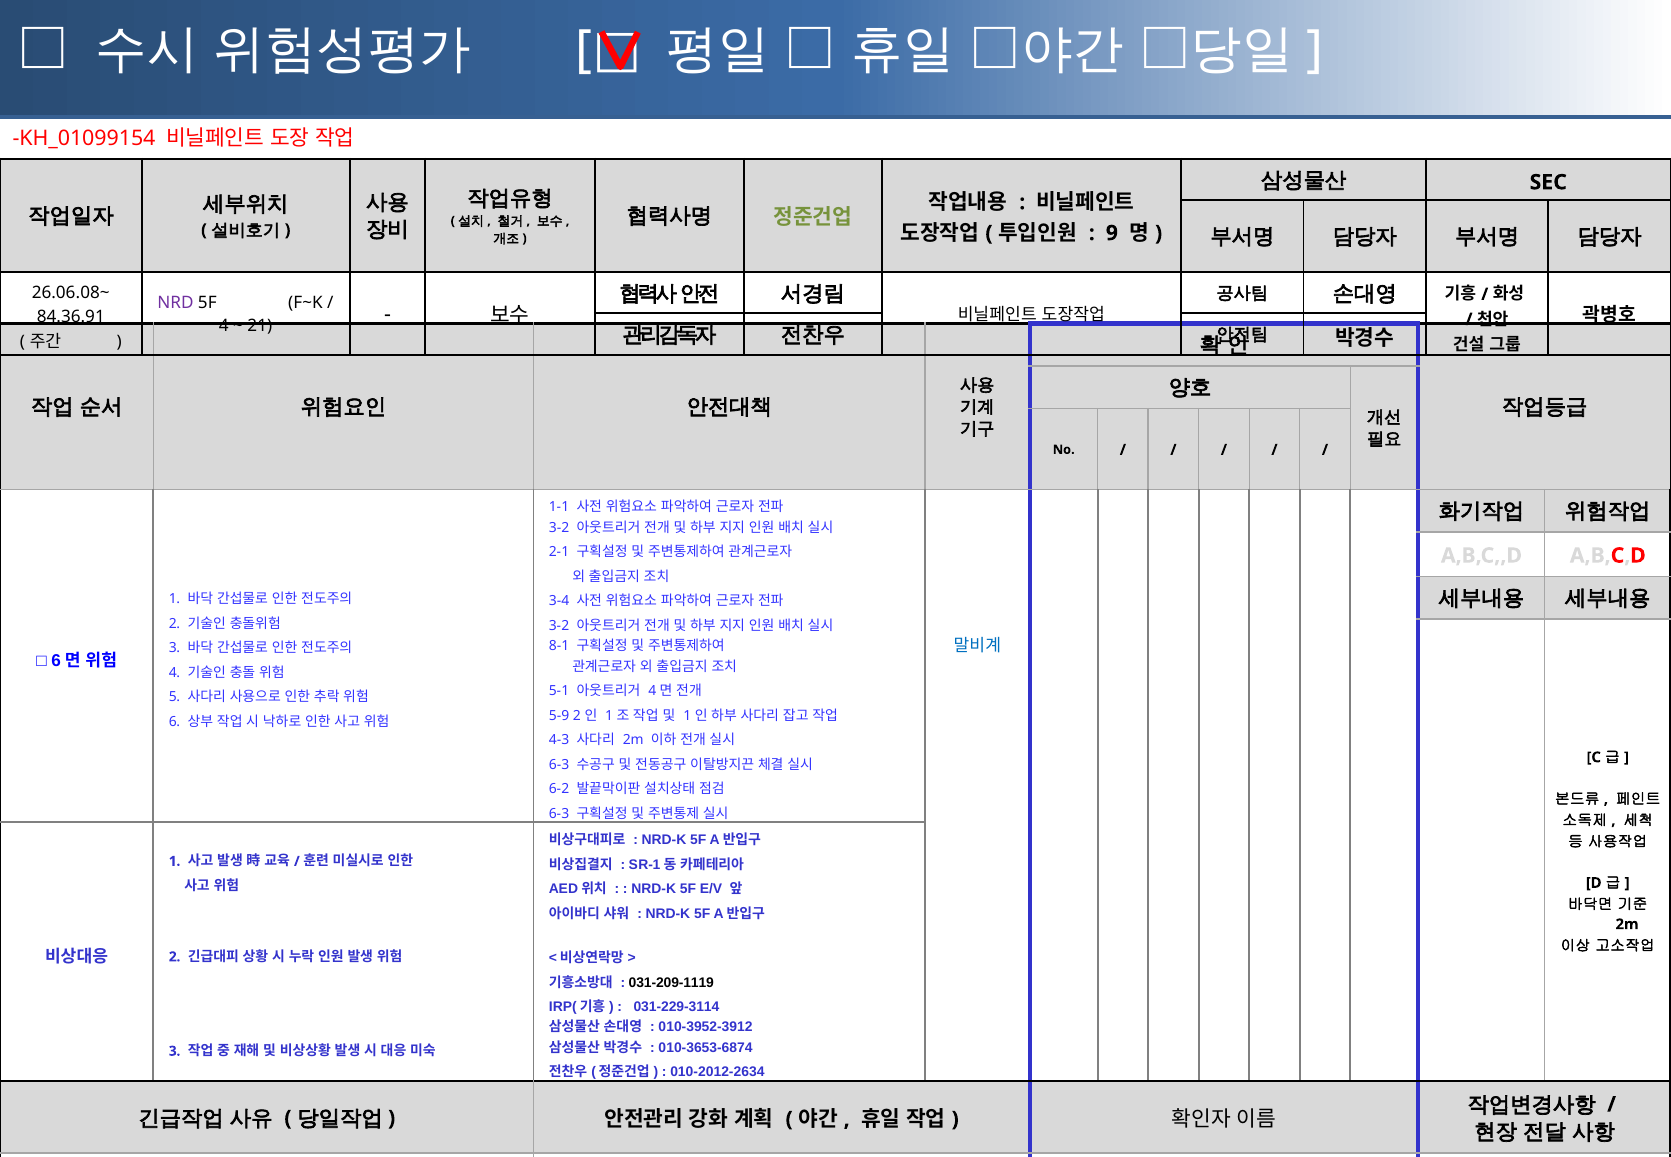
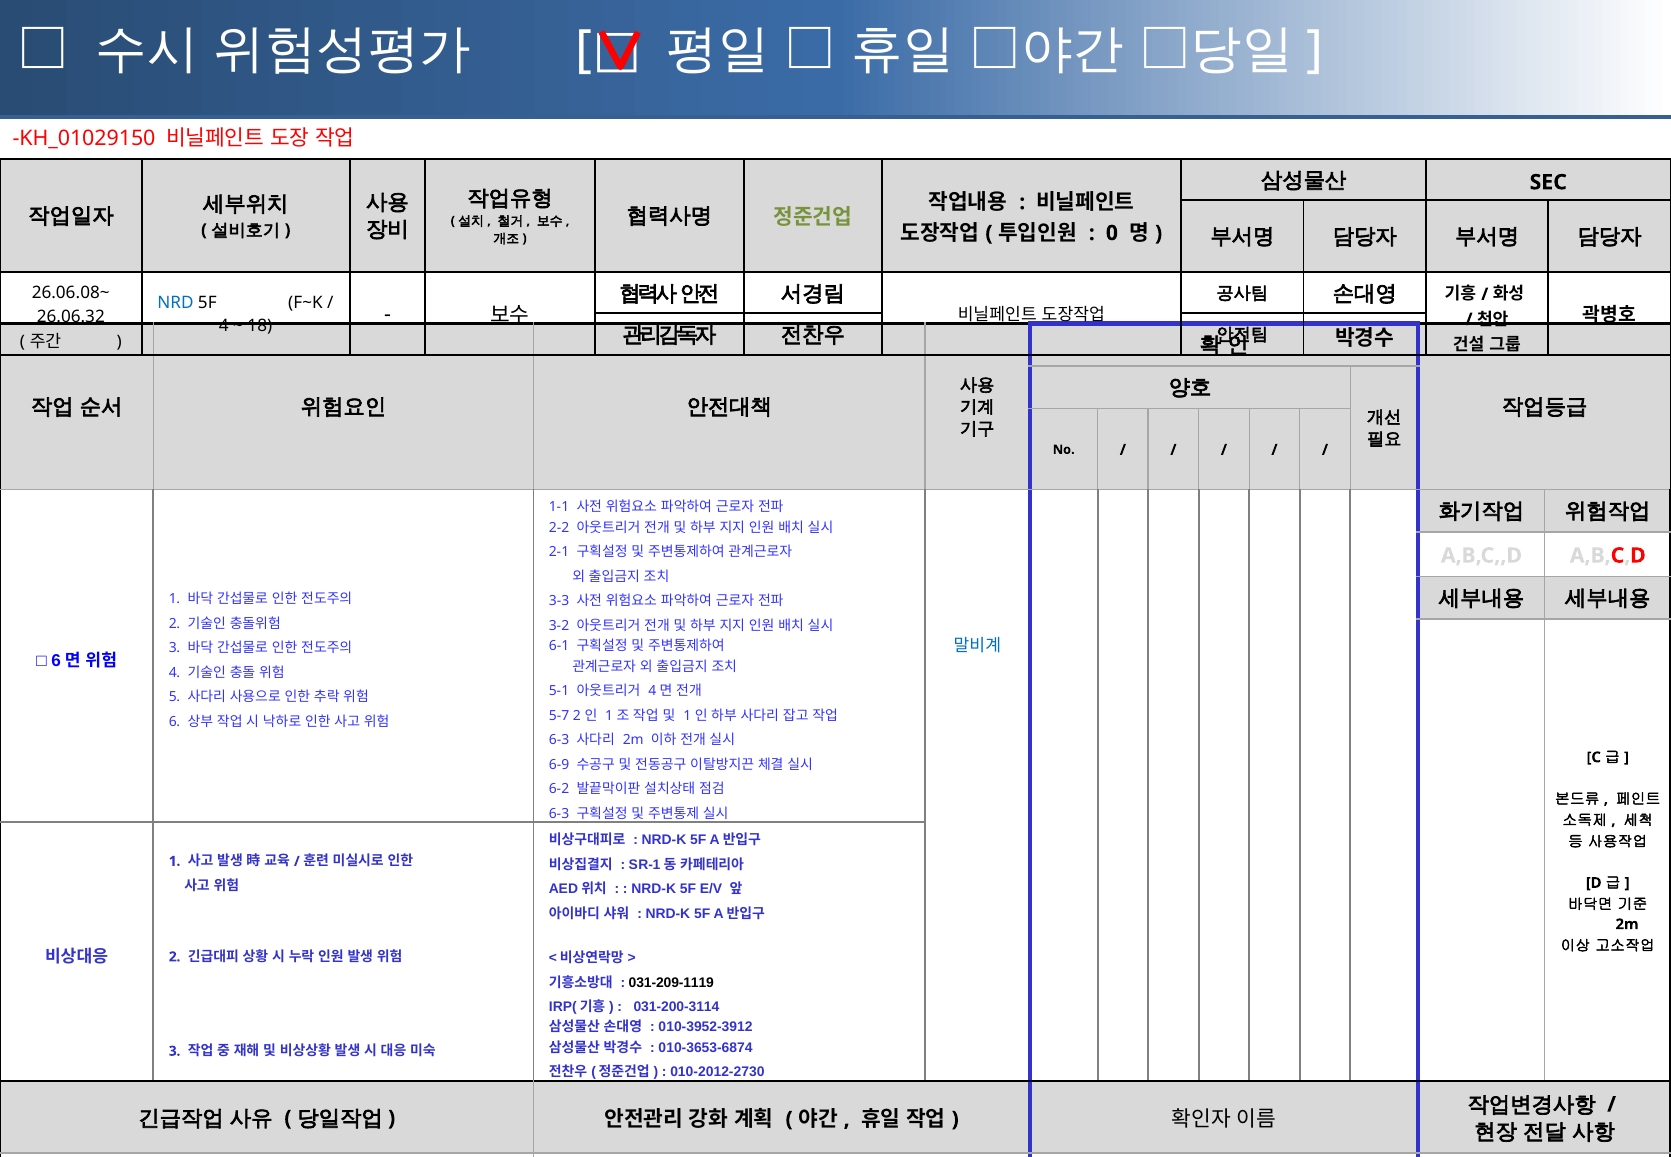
KH_01099154: KH_01099154 -> KH_01029150 (84, 139)
9: 9 -> 0 (1112, 233)
NRD colour: purple -> blue (175, 303)
84.36.91: 84.36.91 -> 26.06.32 (71, 316)
21: 21 -> 18 (260, 326)
3-2: 3-2 -> 2-2 (559, 527)
3-4: 3-4 -> 3-3 (559, 601)
8-1: 8-1 -> 6-1 (559, 646)
5-9: 5-9 -> 5-7 (559, 715)
4-3: 4-3 -> 6-3 (559, 740)
6-3: 6-3 -> 6-9 (559, 764)
031-229-3114: 031-229-3114 -> 031-200-3114 (676, 1007)
010-2012-2634: 010-2012-2634 -> 010-2012-2730 (717, 1072)
